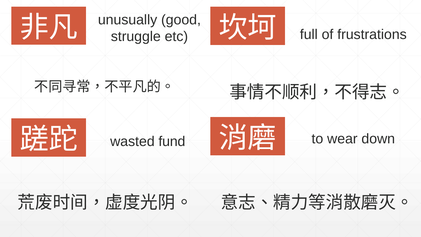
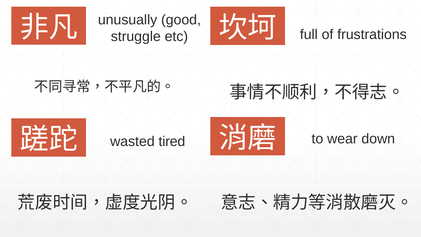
fund: fund -> tired (172, 141)
